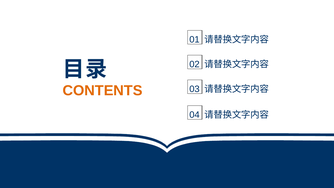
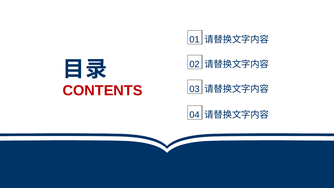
CONTENTS colour: orange -> red (103, 91)
